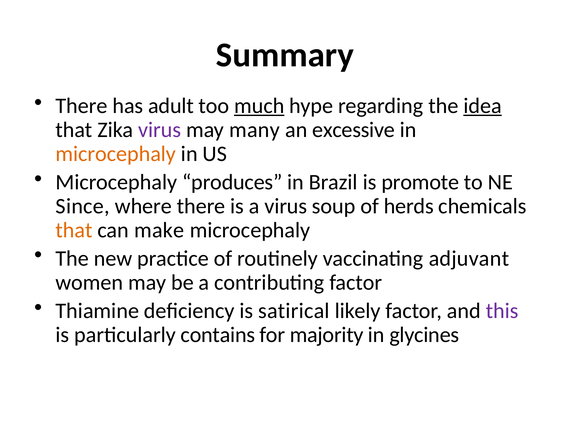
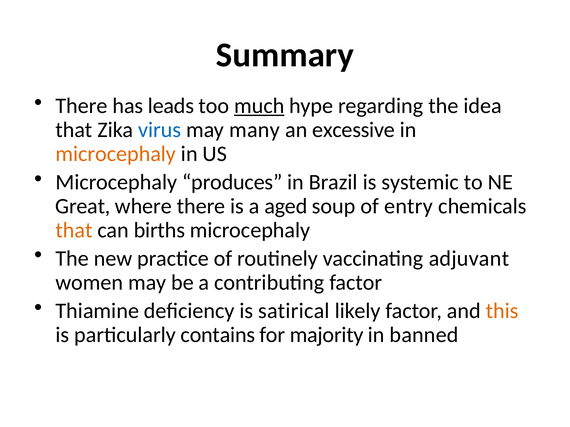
adult: adult -> leads (171, 106)
idea underline: present -> none (483, 106)
virus colour: purple -> blue (160, 130)
promote: promote -> systemic (420, 182)
Since: Since -> Great (83, 206)
a virus: virus -> aged (286, 206)
herds: herds -> entry (409, 206)
make: make -> births (159, 230)
this colour: purple -> orange (502, 311)
glycines: glycines -> banned (424, 335)
